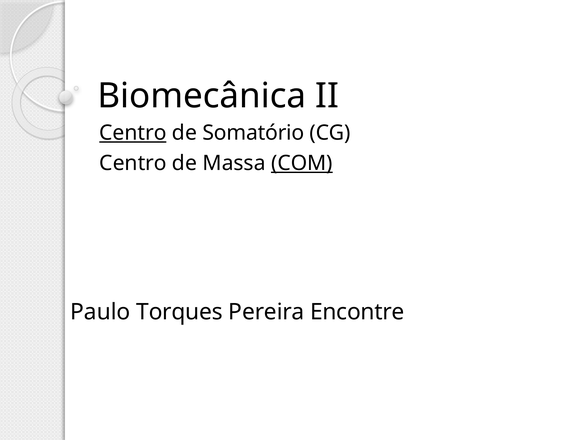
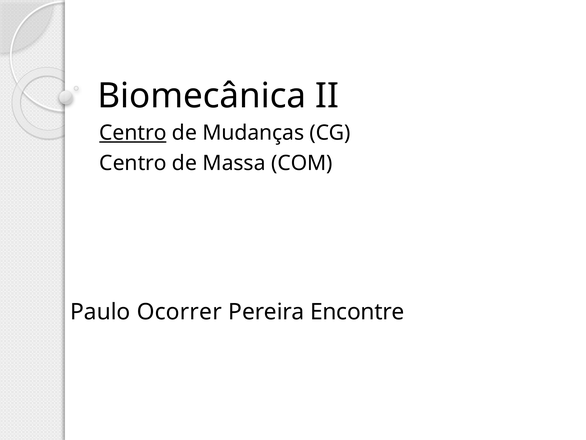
Somatório: Somatório -> Mudanças (253, 133)
COM underline: present -> none (302, 163)
Torques: Torques -> Ocorrer (179, 312)
